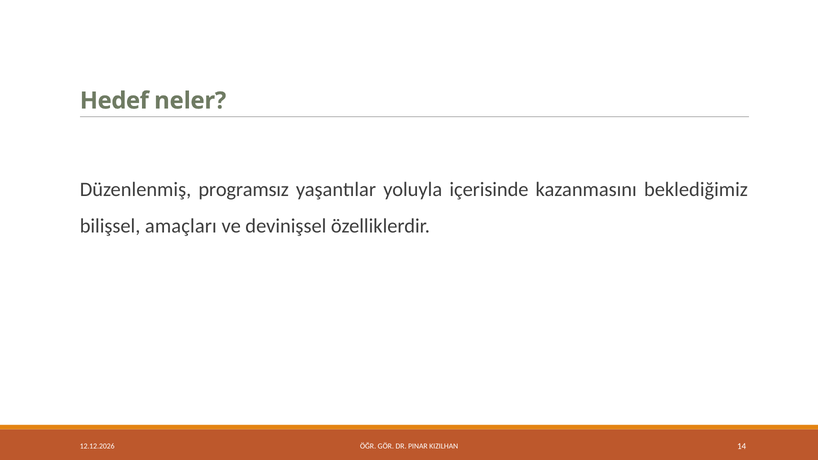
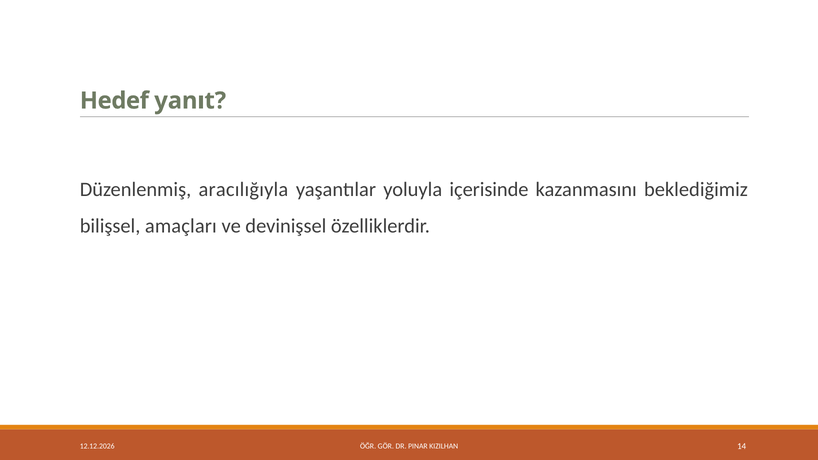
neler: neler -> yanıt (190, 101)
programsız: programsız -> aracılığıyla (243, 189)
